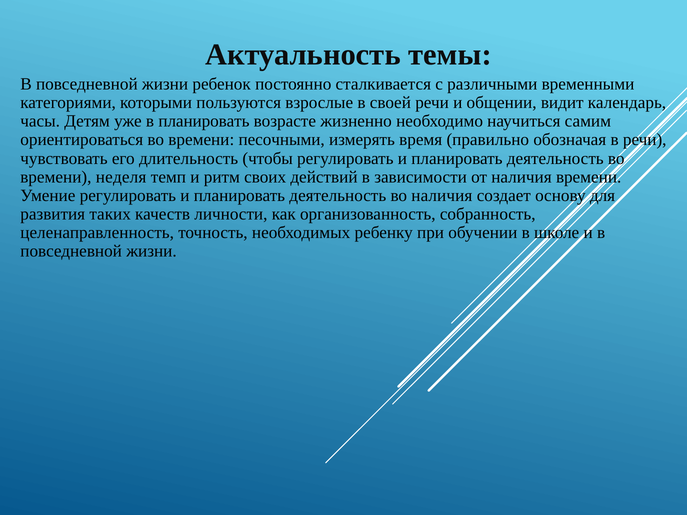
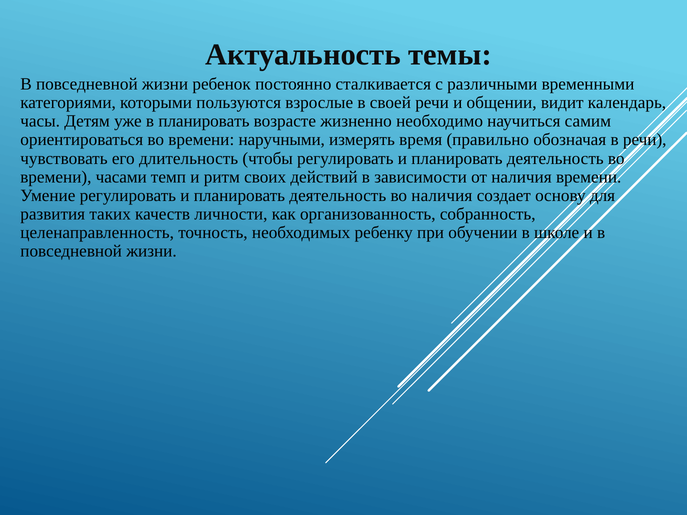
песочными: песочными -> наручными (282, 140)
неделя: неделя -> часами (121, 177)
